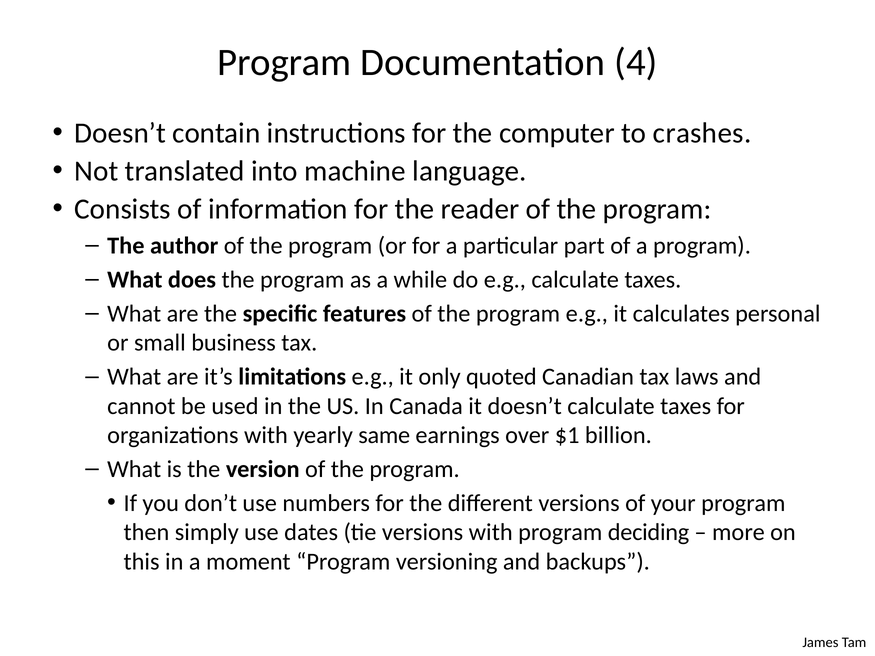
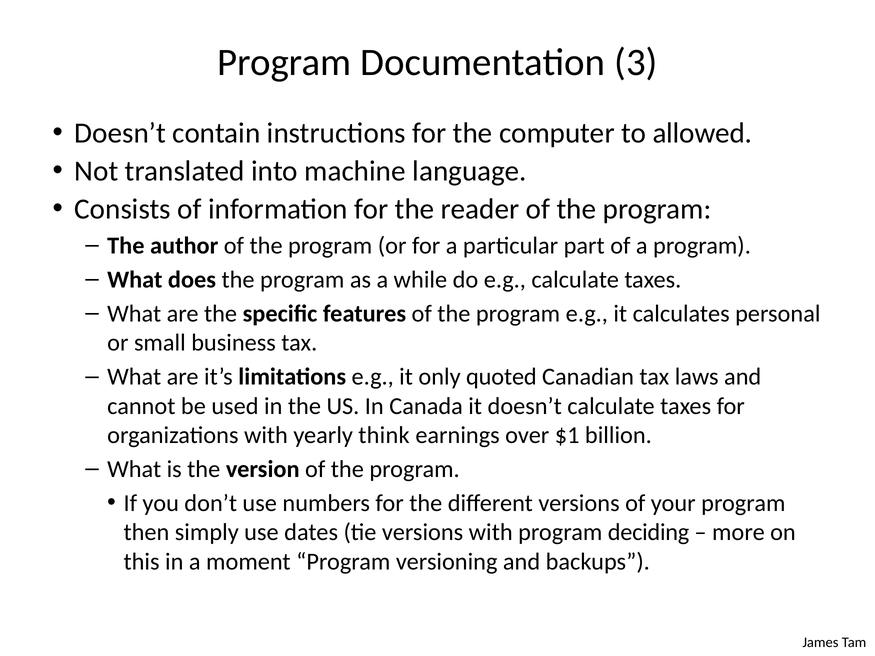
4: 4 -> 3 (636, 63)
crashes: crashes -> allowed (702, 133)
same: same -> think (384, 435)
